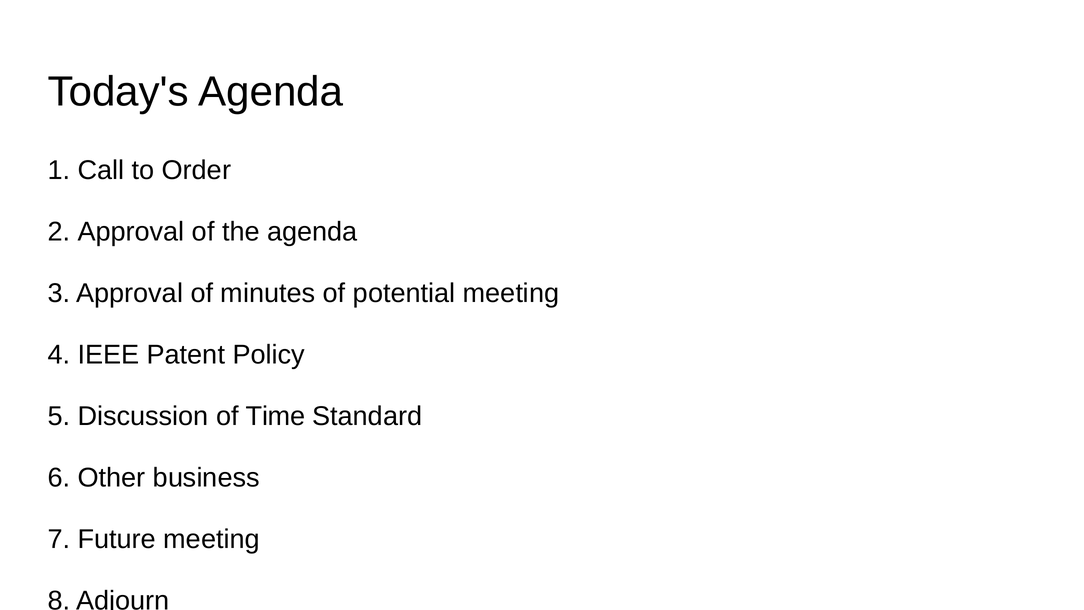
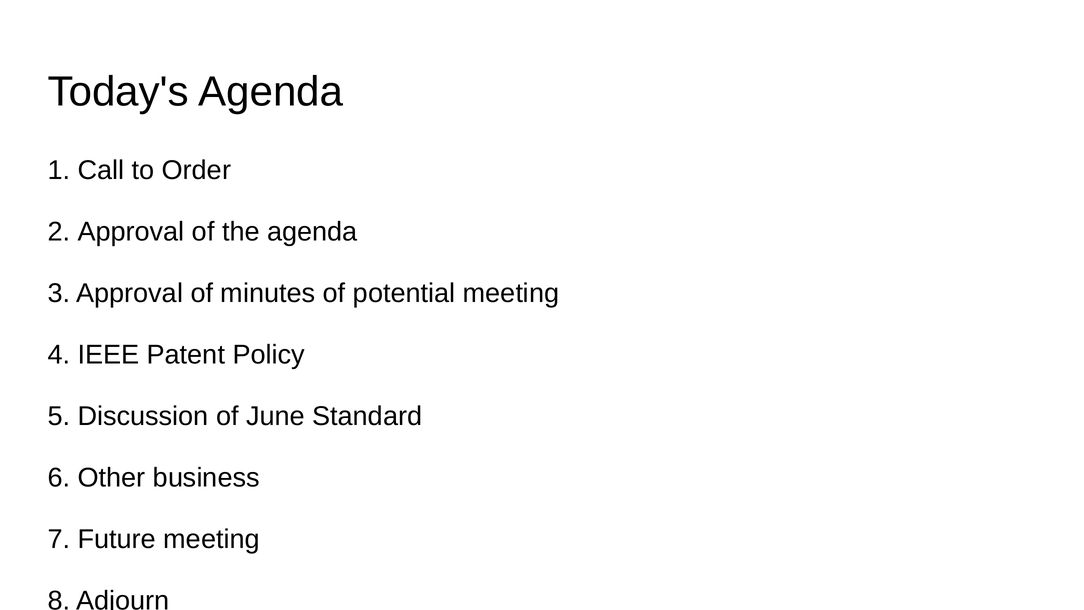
Time: Time -> June (275, 416)
